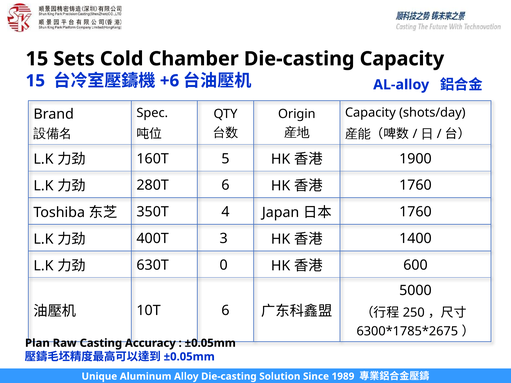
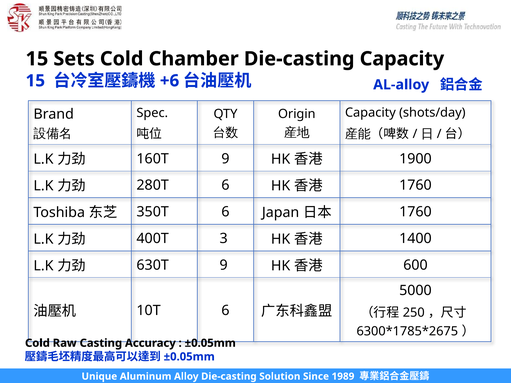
160T 5: 5 -> 9 (225, 159)
350T 4: 4 -> 6 (225, 212)
630T 0: 0 -> 9 (224, 265)
Plan: Plan -> Cold (37, 343)
